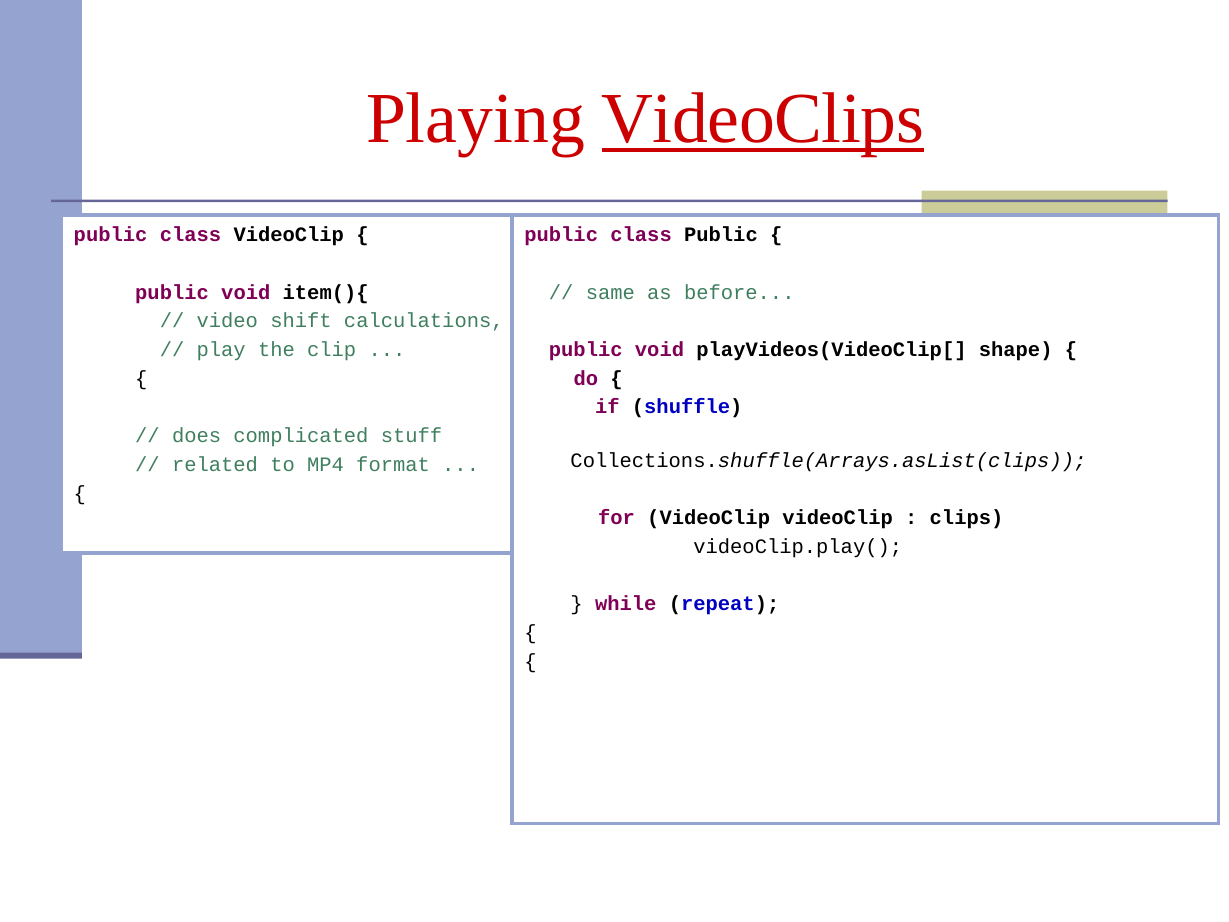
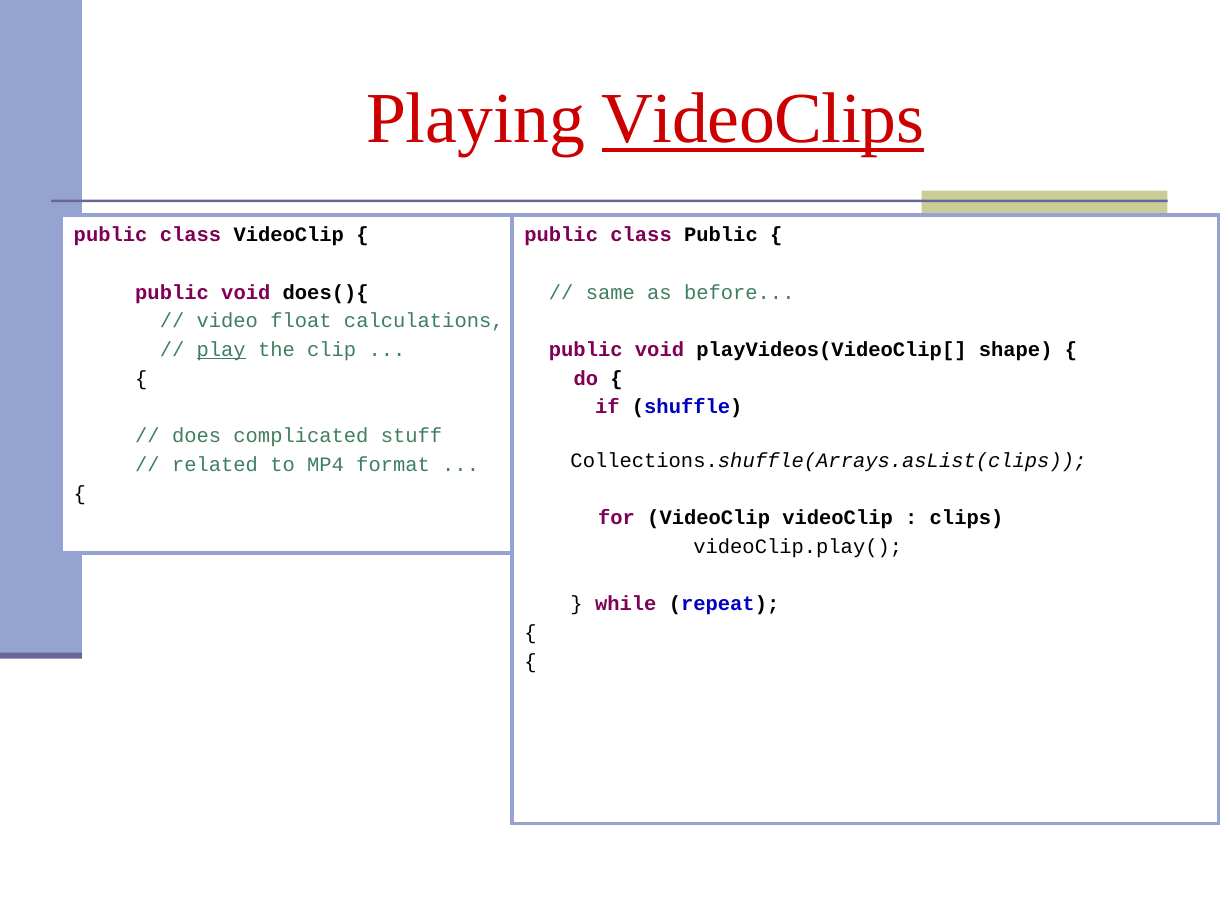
item(){: item(){ -> does(){ (326, 292)
shift: shift -> float (301, 321)
play underline: none -> present (221, 350)
